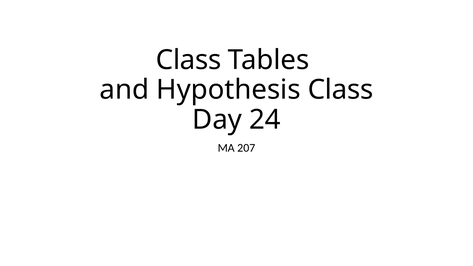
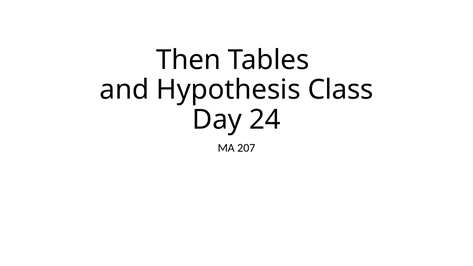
Class: Class -> Then (189, 60)
